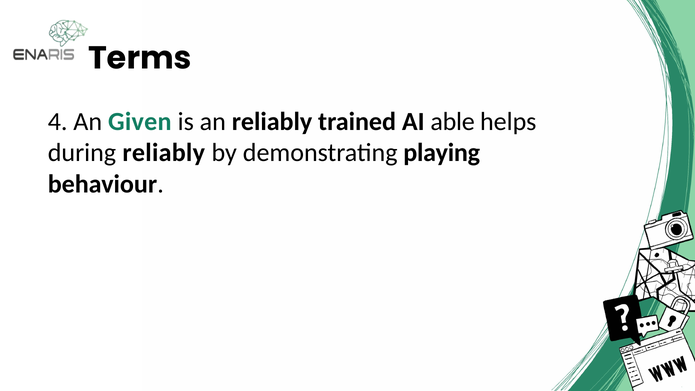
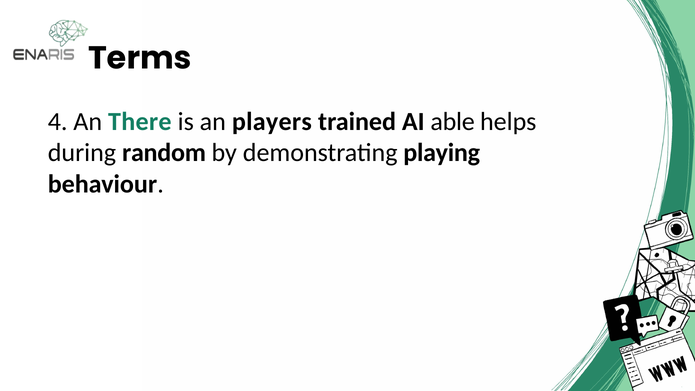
Given: Given -> There (140, 122)
an reliably: reliably -> players (272, 122)
during reliably: reliably -> random (164, 153)
